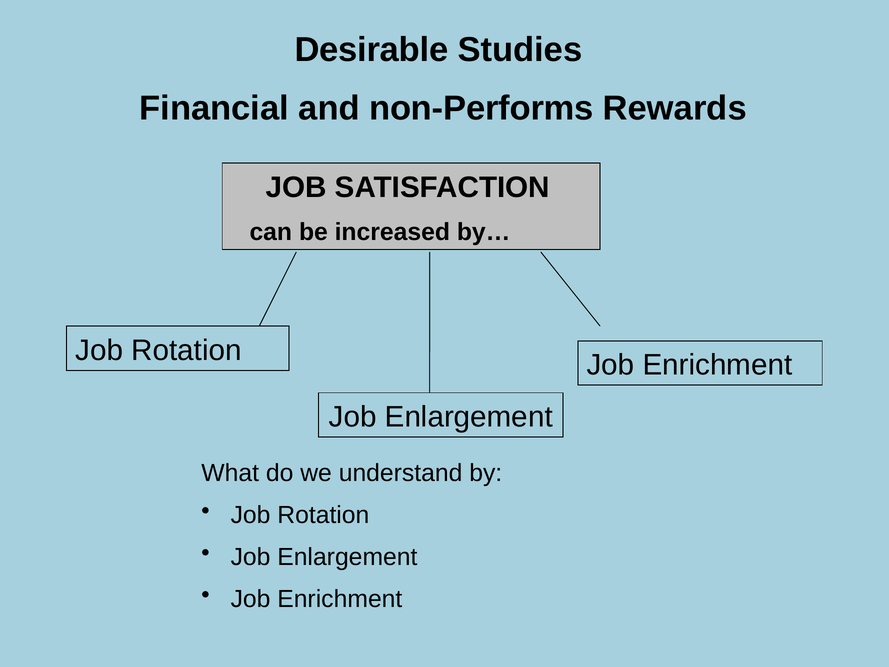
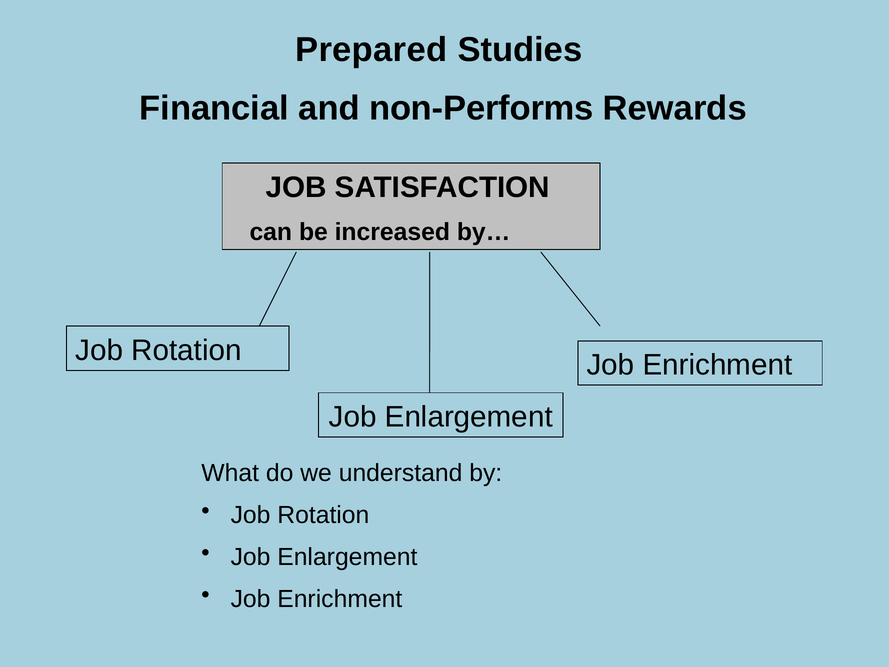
Desirable: Desirable -> Prepared (371, 50)
